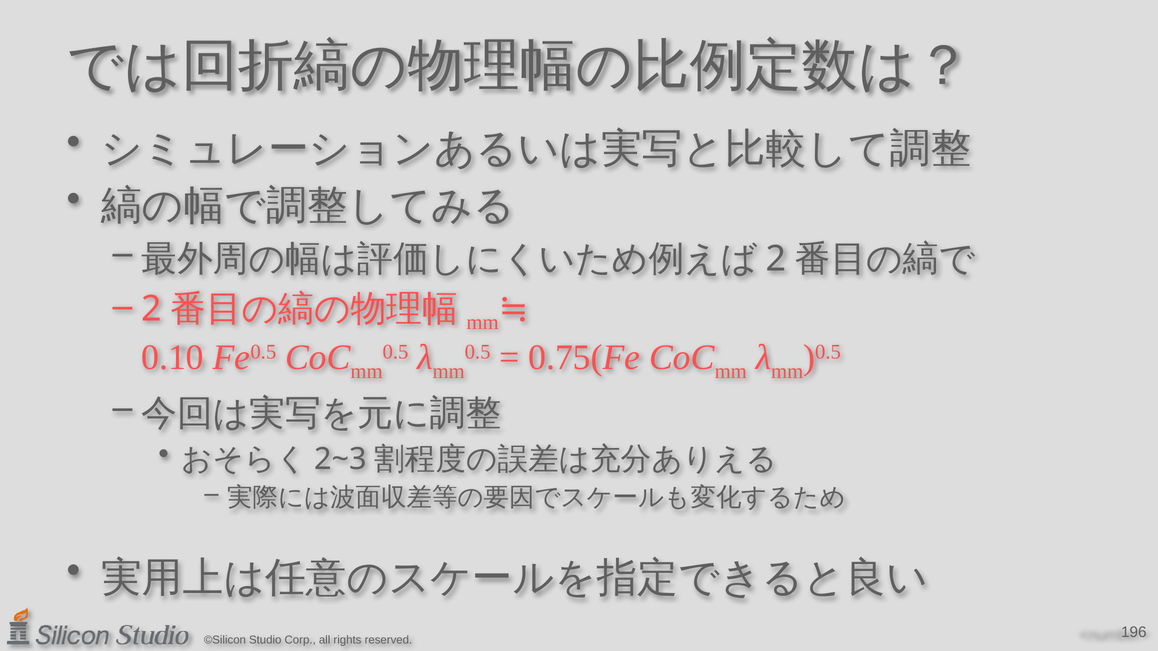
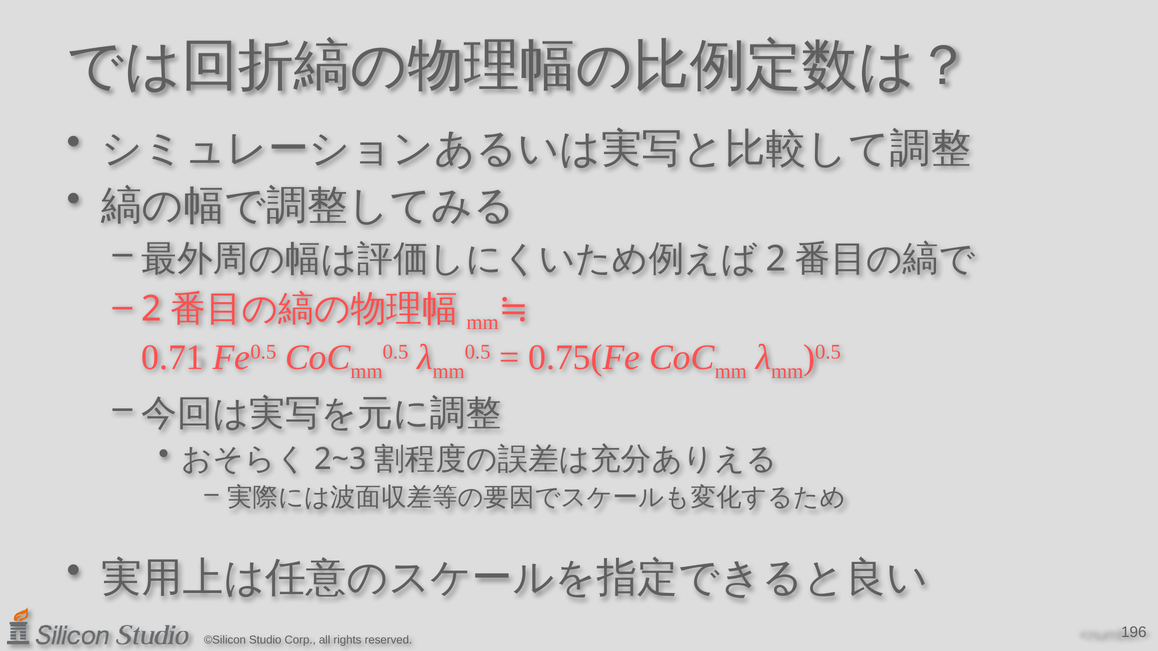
0.10: 0.10 -> 0.71 (173, 358)
